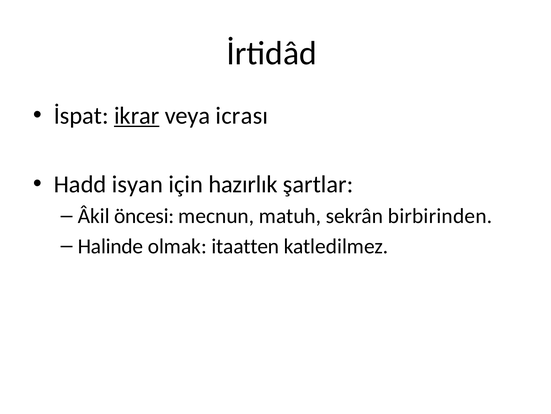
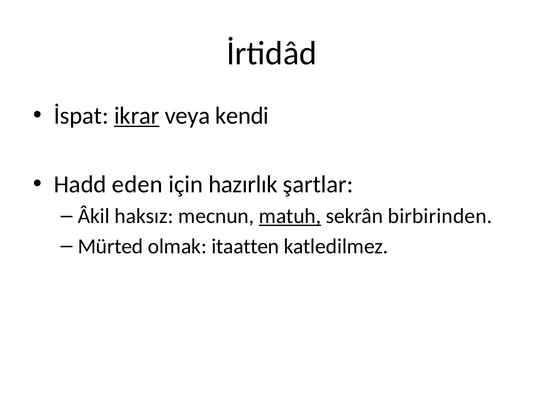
icrası: icrası -> kendi (242, 116)
isyan: isyan -> eden (137, 184)
öncesi: öncesi -> haksız (144, 216)
matuh underline: none -> present (290, 216)
Halinde: Halinde -> Mürted (110, 246)
